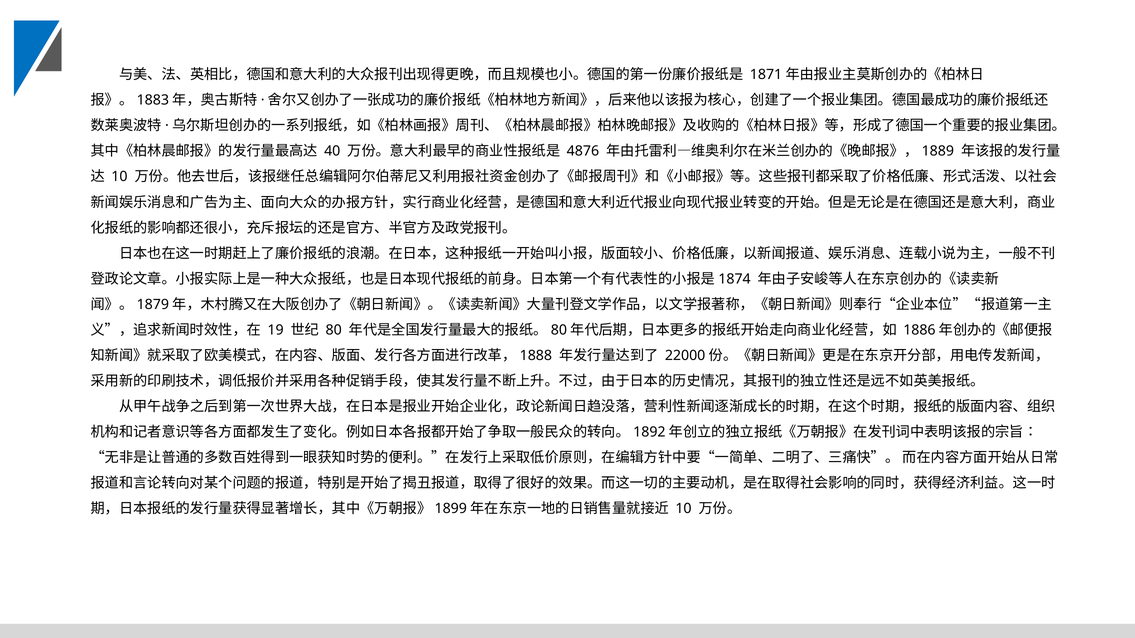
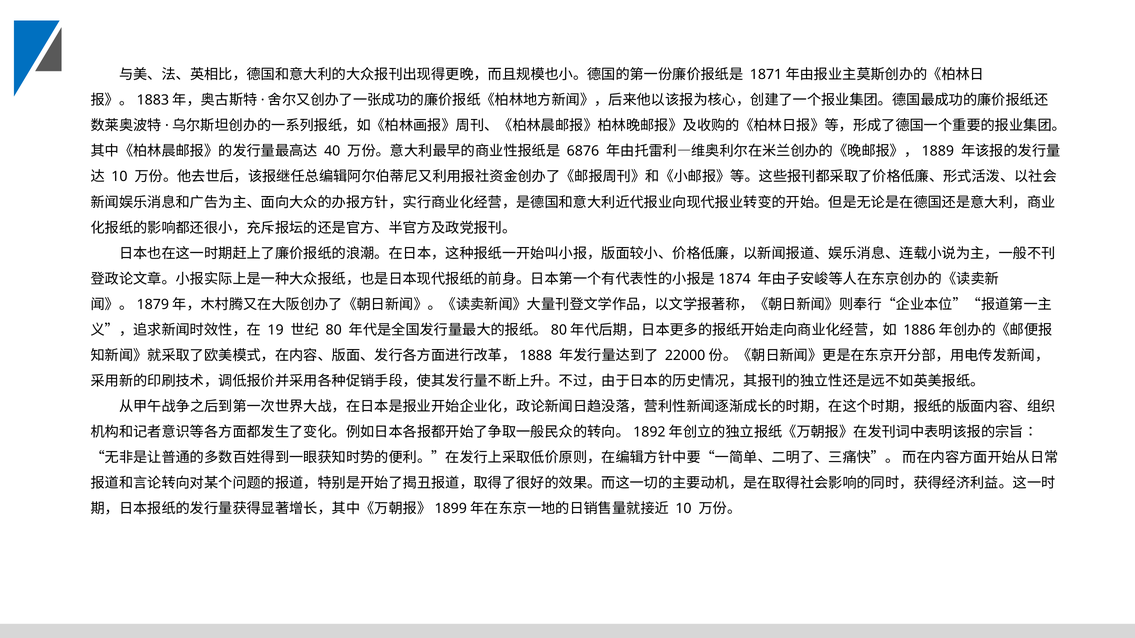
4876: 4876 -> 6876 (583, 151)
